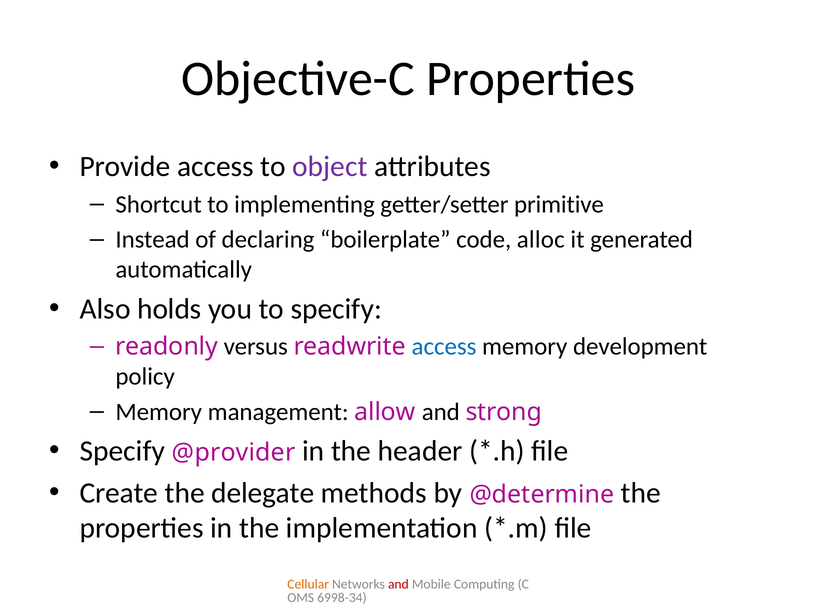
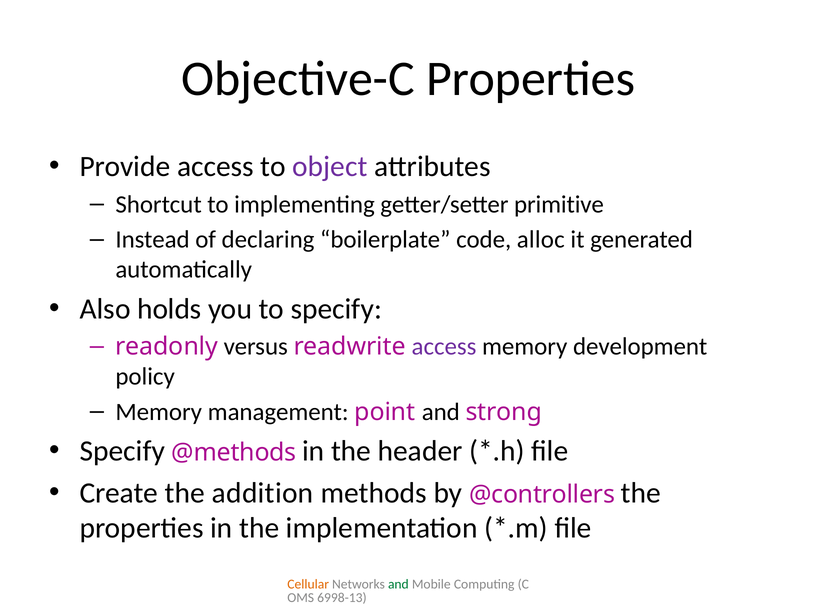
access colour: blue -> purple (444, 347)
allow: allow -> point (385, 412)
@provider: @provider -> @methods (234, 453)
delegate: delegate -> addition (263, 493)
@determine: @determine -> @controllers (542, 495)
and colour: red -> green (398, 585)
6998-34: 6998-34 -> 6998-13 (342, 599)
